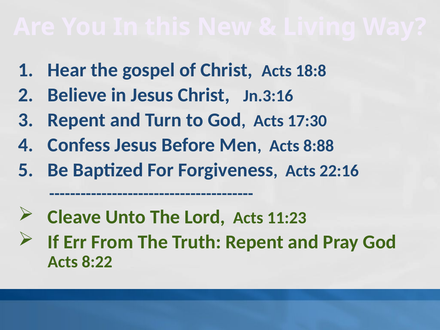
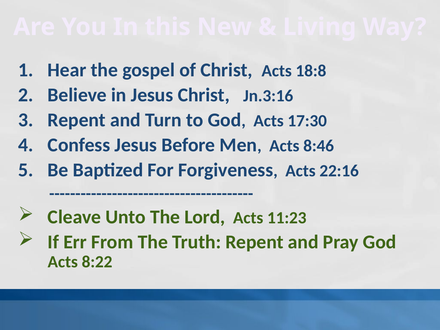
8:88: 8:88 -> 8:46 (319, 146)
